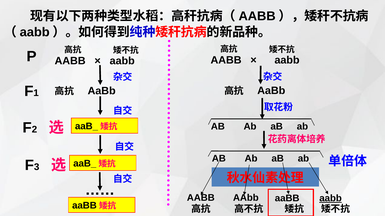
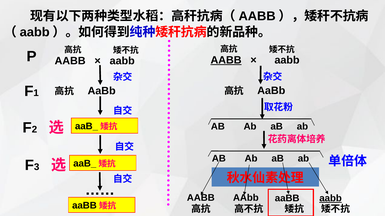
AABB underline: none -> present (226, 60)
